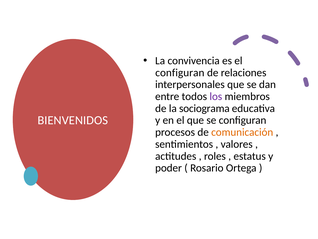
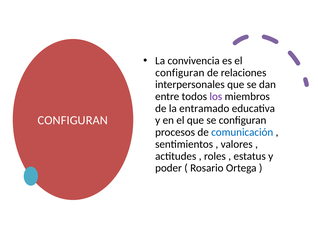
sociograma: sociograma -> entramado (204, 108)
BIENVENIDOS: BIENVENIDOS -> CONFIGURAN (73, 120)
comunicación colour: orange -> blue (242, 132)
